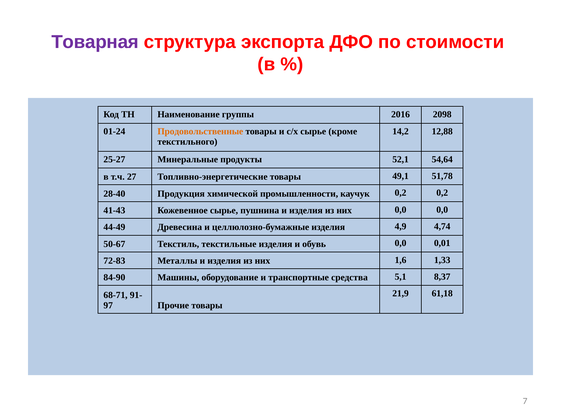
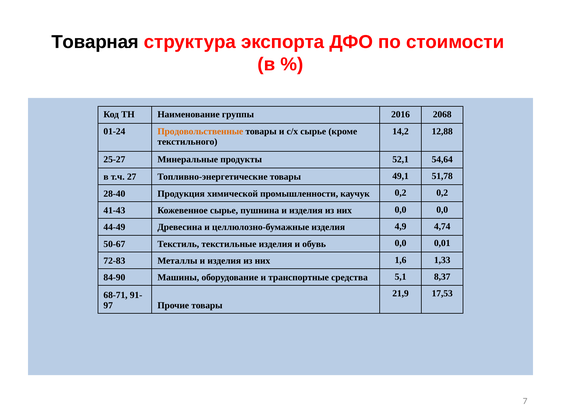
Товарная colour: purple -> black (95, 42)
2098: 2098 -> 2068 (442, 115)
61,18: 61,18 -> 17,53 (442, 294)
